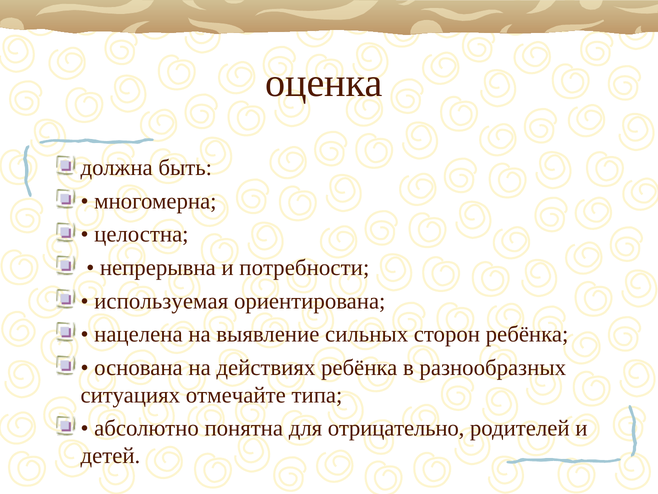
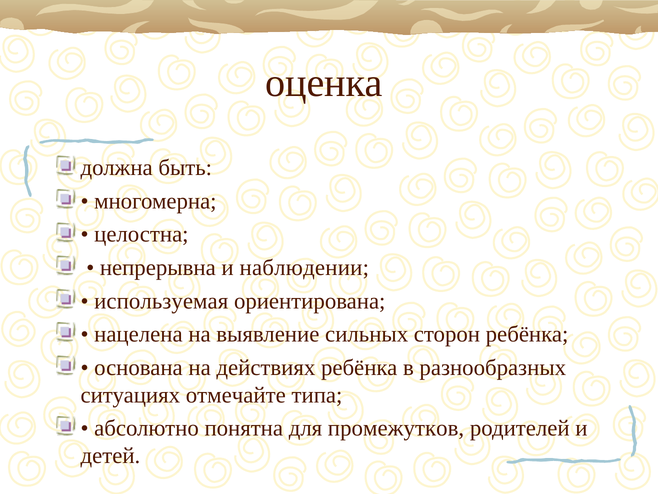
потребности: потребности -> наблюдении (304, 267)
отрицательно: отрицательно -> промежутков (396, 428)
